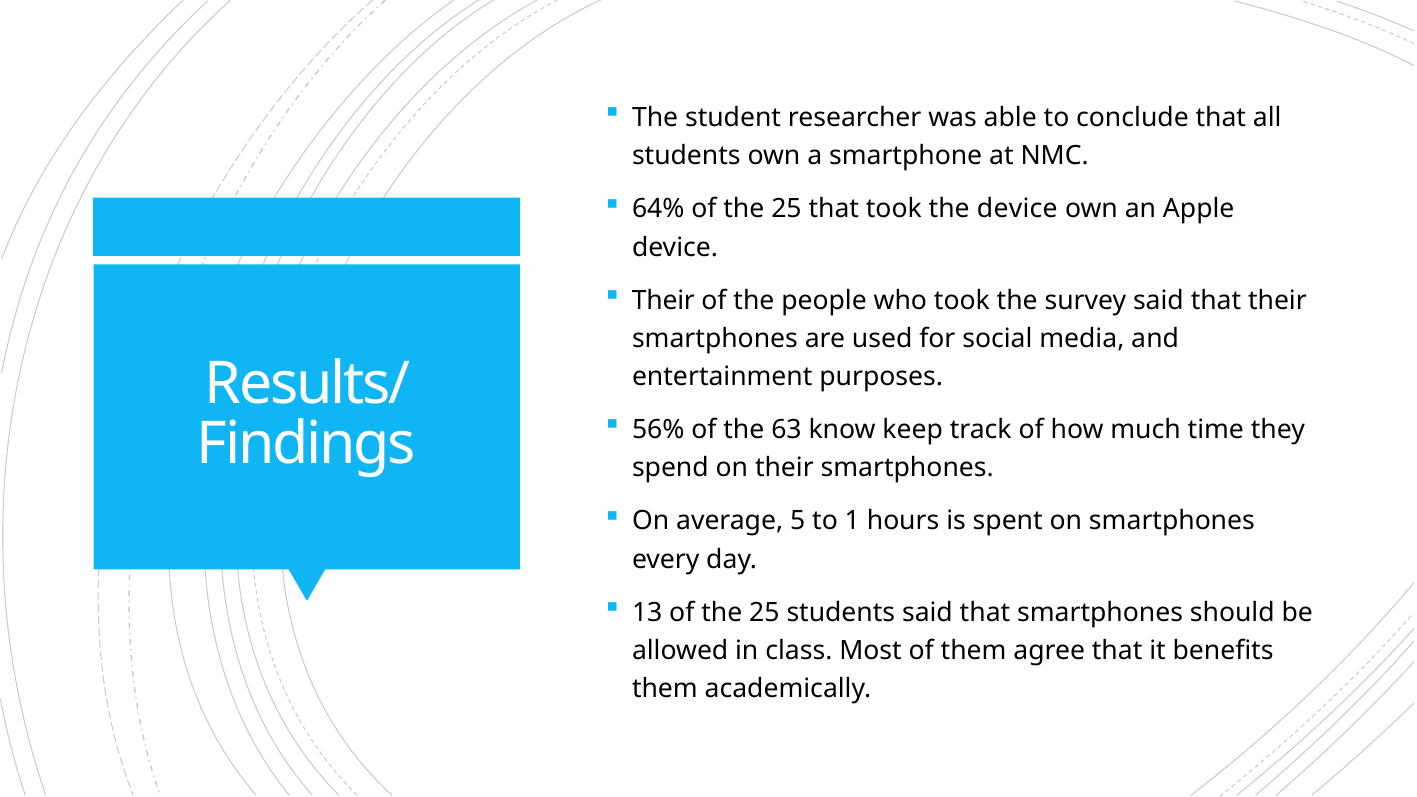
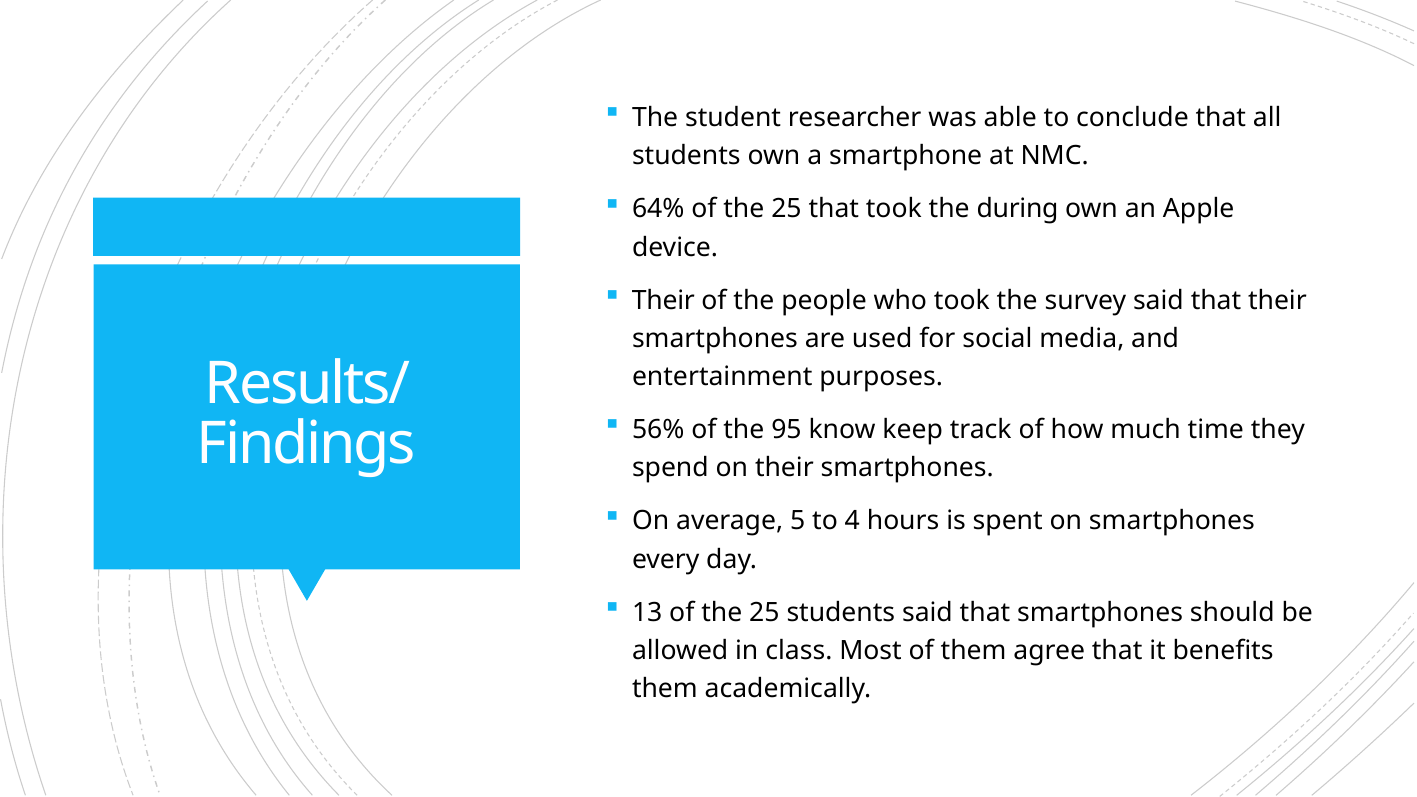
the device: device -> during (1018, 209)
63: 63 -> 95 (787, 430)
1: 1 -> 4 (852, 521)
